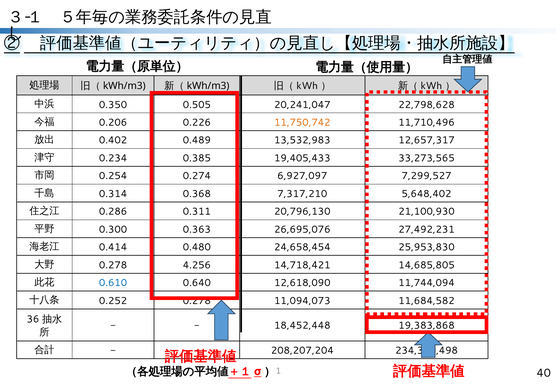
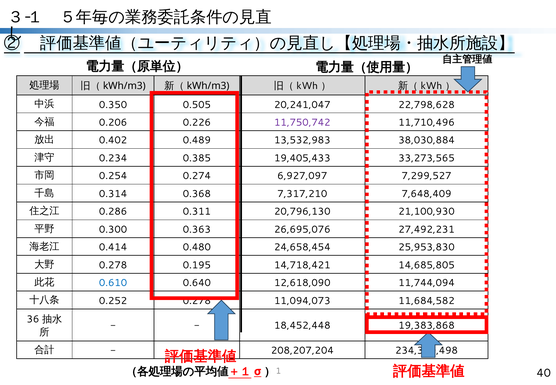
11,750,742 colour: orange -> purple (302, 123)
12,657,317: 12,657,317 -> 38,030,884 (427, 140)
5,648,402: 5,648,402 -> 7,648,409 (426, 194)
4.256: 4.256 -> 0.195 (197, 265)
